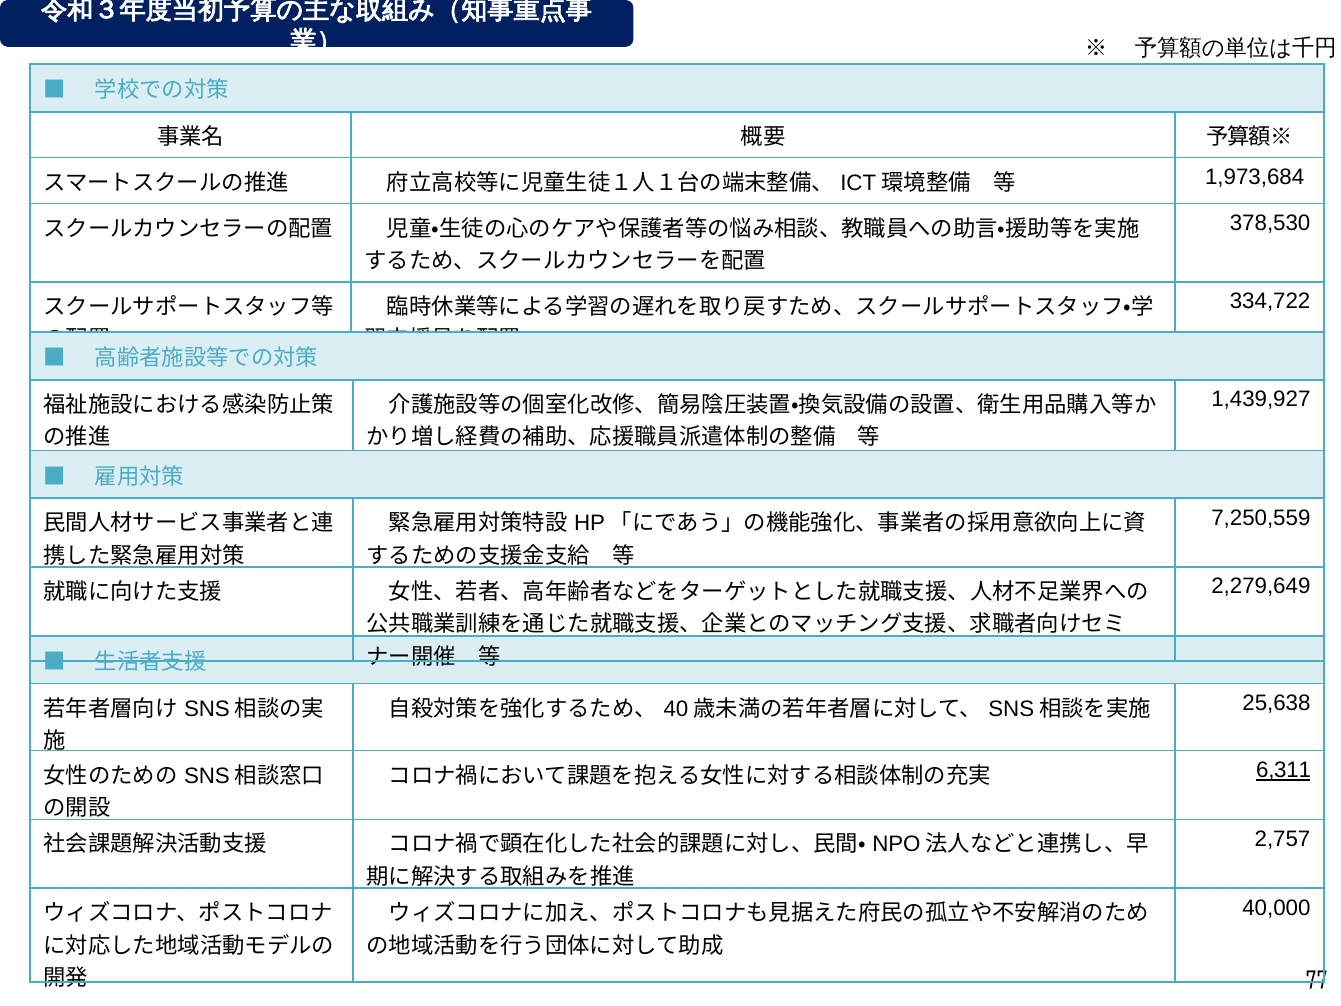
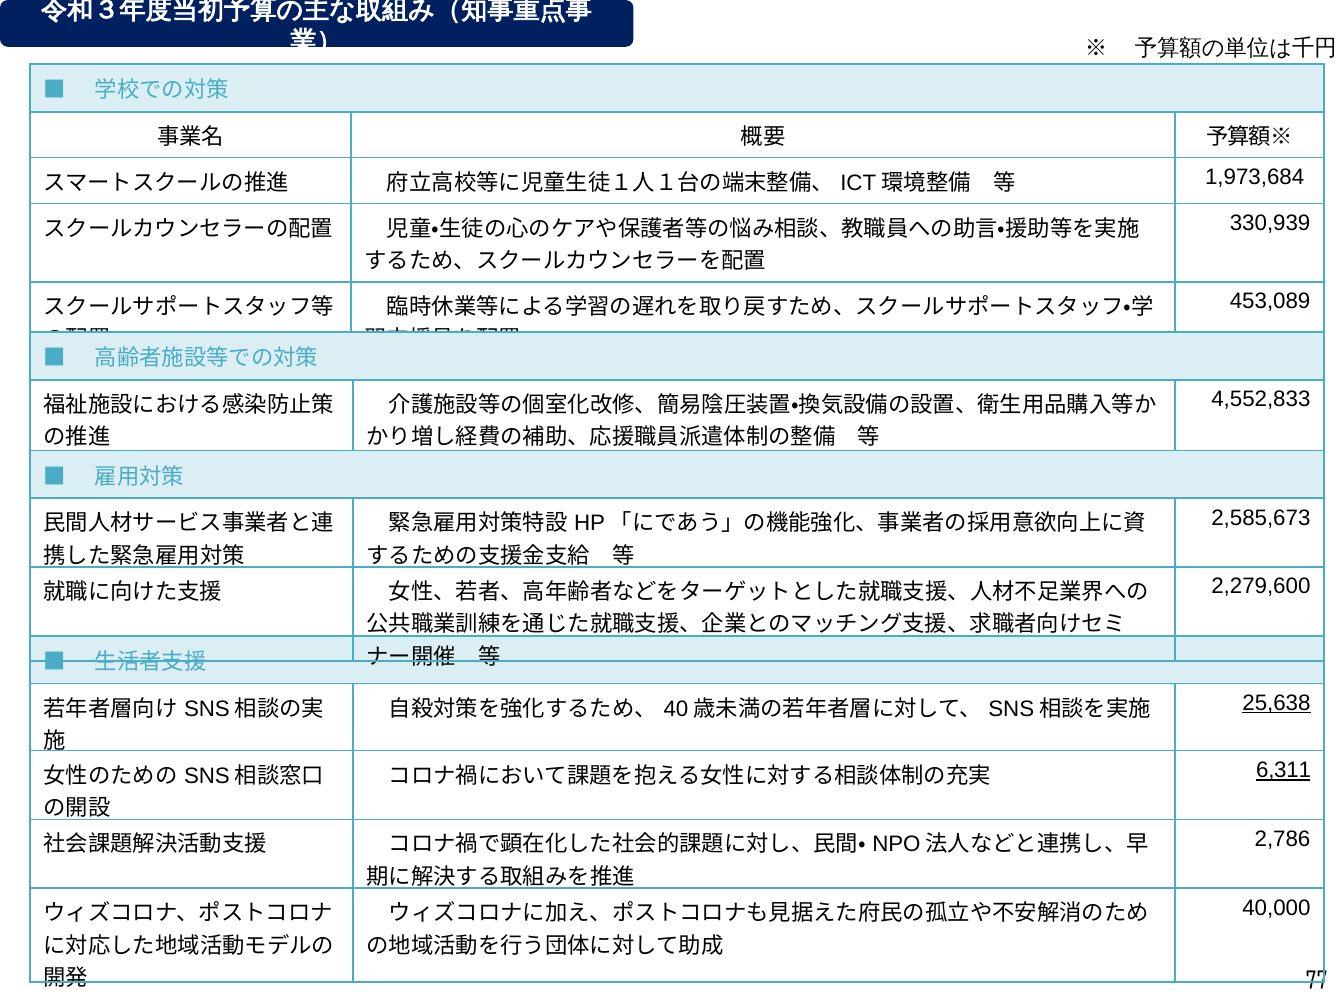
378,530: 378,530 -> 330,939 (1270, 223)
334,722: 334,722 -> 453,089 (1270, 301)
1,439,927: 1,439,927 -> 4,552,833 (1261, 399)
7,250,559: 7,250,559 -> 2,585,673 (1261, 518)
2,279,649: 2,279,649 -> 2,279,600 (1261, 586)
25,638 underline: none -> present (1276, 703)
2,757: 2,757 -> 2,786 (1283, 839)
